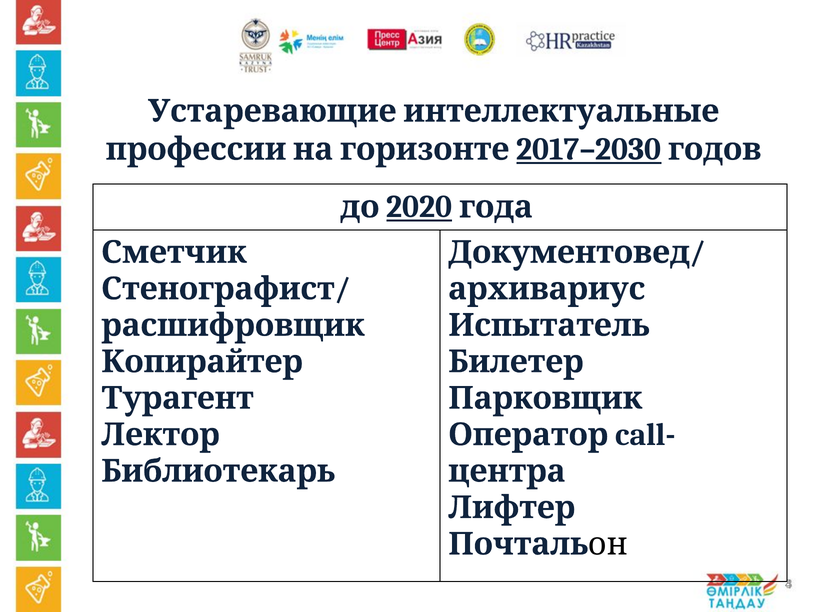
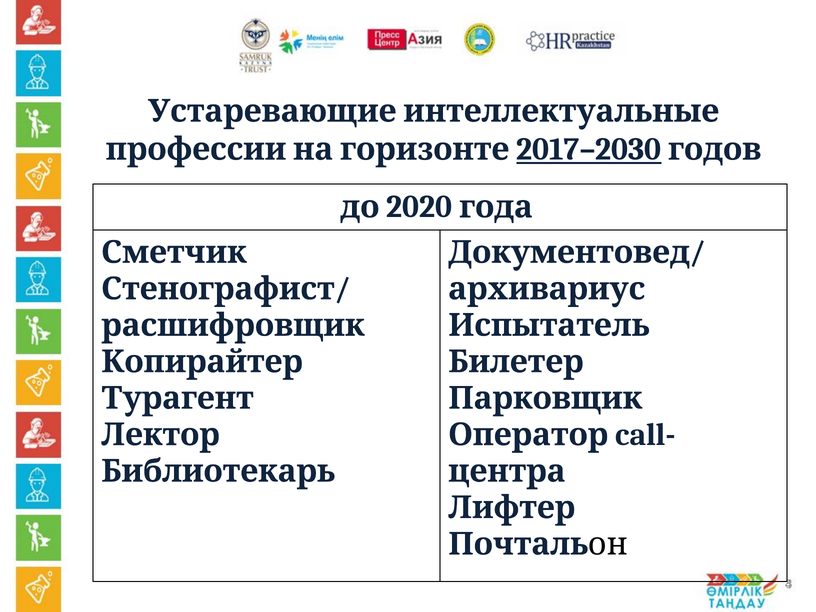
2020 underline: present -> none (419, 207)
